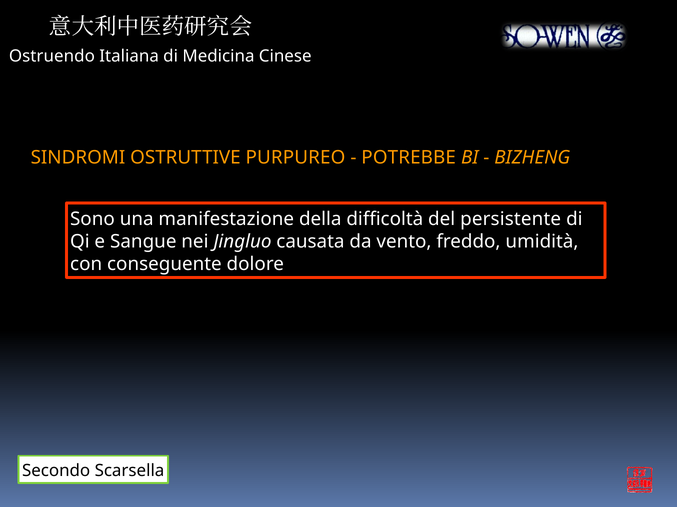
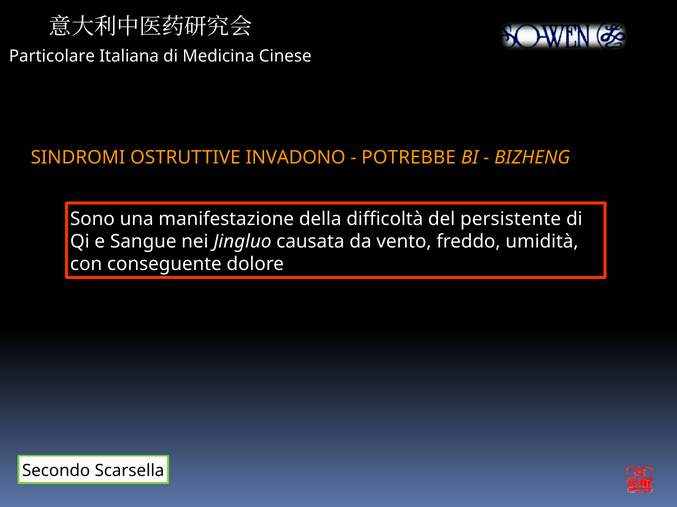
Ostruendo: Ostruendo -> Particolare (52, 56)
PURPUREO: PURPUREO -> INVADONO (296, 158)
